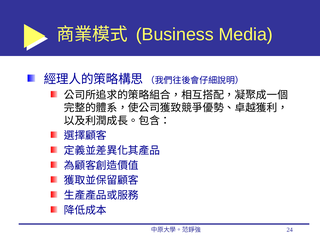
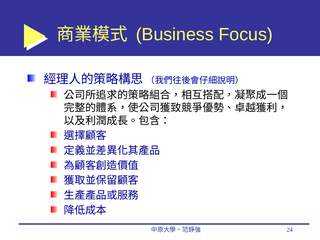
Media: Media -> Focus (246, 35)
